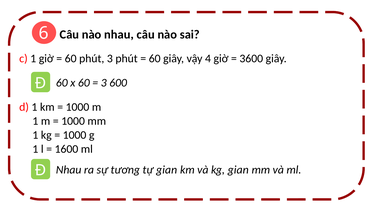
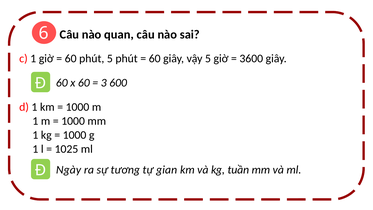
nào nhau: nhau -> quan (119, 34)
phút 3: 3 -> 5 (110, 59)
vậy 4: 4 -> 5 (208, 59)
1600: 1600 -> 1025 (66, 149)
Đ Nhau: Nhau -> Ngày (69, 170)
kg gian: gian -> tuần (238, 170)
